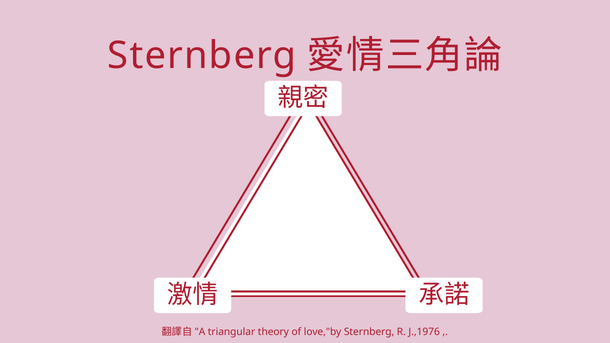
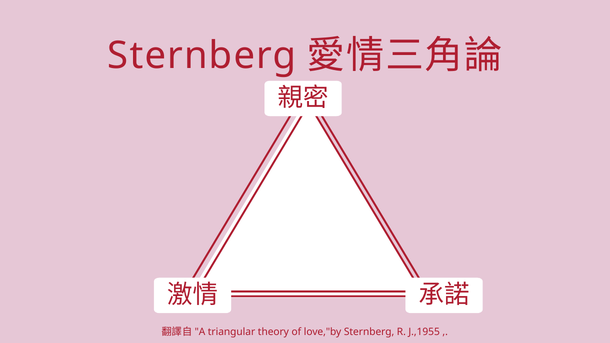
J.,1976: J.,1976 -> J.,1955 (424, 332)
